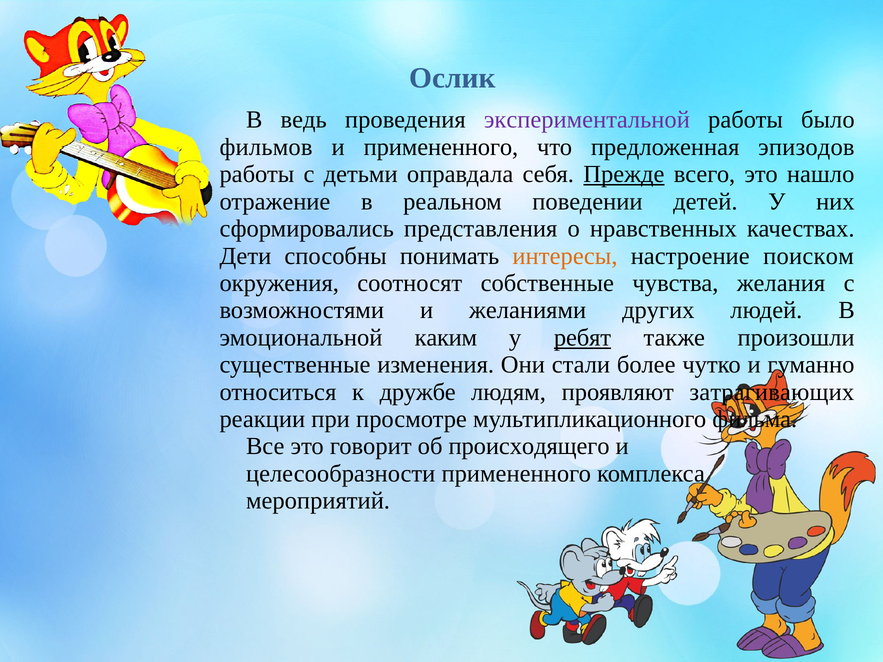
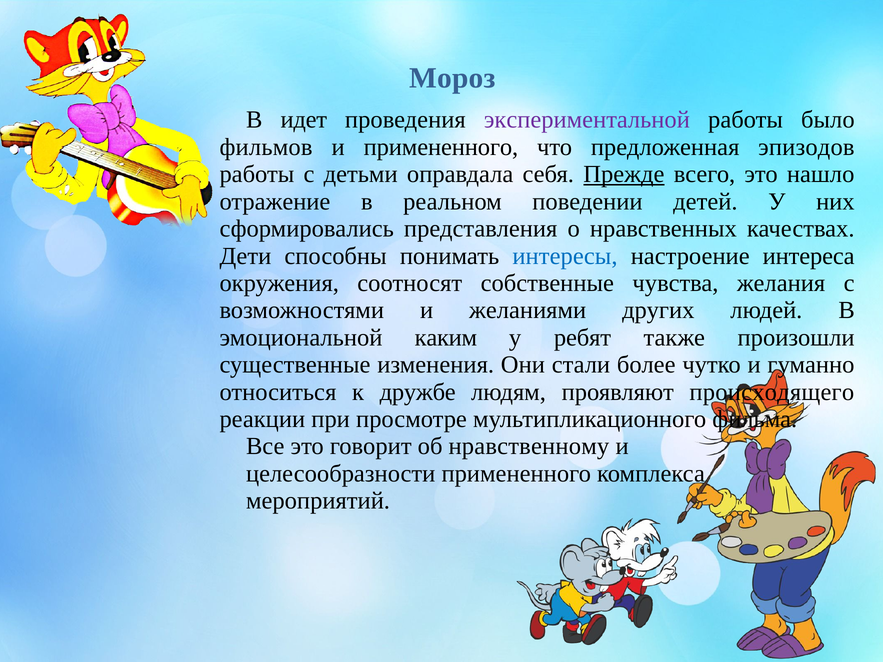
Ослик: Ослик -> Мороз (452, 78)
ведь: ведь -> идет (304, 120)
интересы colour: orange -> blue (565, 256)
поиском: поиском -> интереса (809, 256)
ребят underline: present -> none (582, 338)
затрагивающих: затрагивающих -> происходящего (772, 392)
происходящего: происходящего -> нравственному (529, 447)
